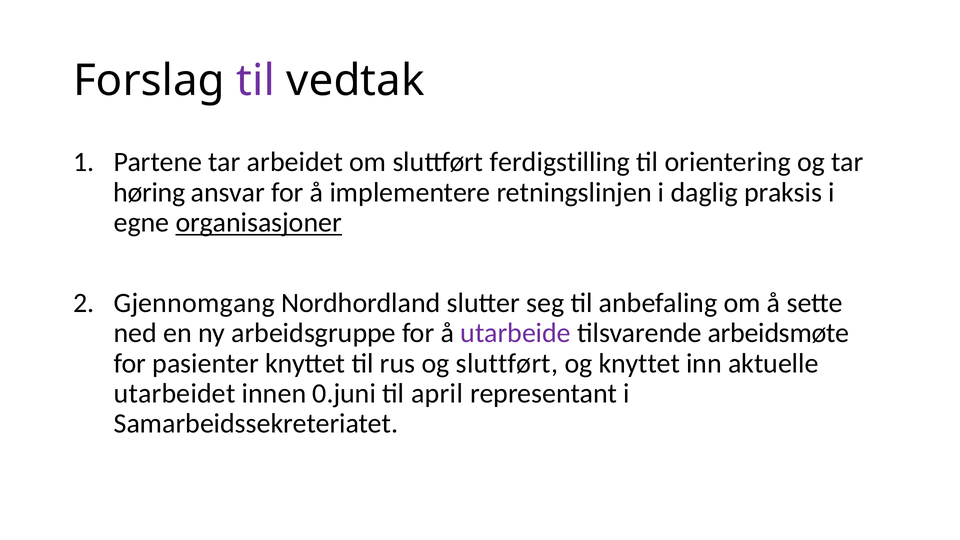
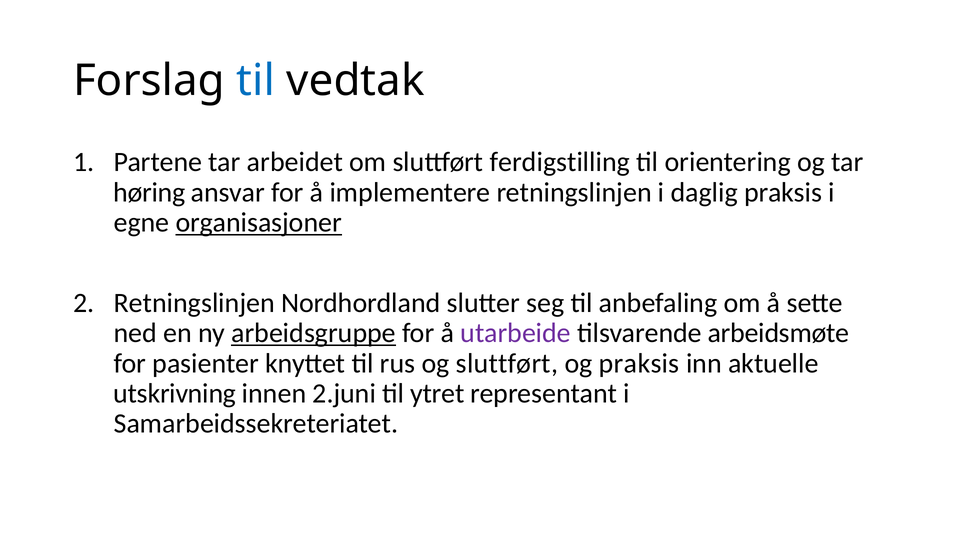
til colour: purple -> blue (256, 81)
Gjennomgang: Gjennomgang -> Retningslinjen (194, 303)
arbeidsgruppe underline: none -> present (314, 333)
og knyttet: knyttet -> praksis (639, 363)
utarbeidet: utarbeidet -> utskrivning (175, 394)
0.juni: 0.juni -> 2.juni (344, 394)
april: april -> ytret (437, 394)
